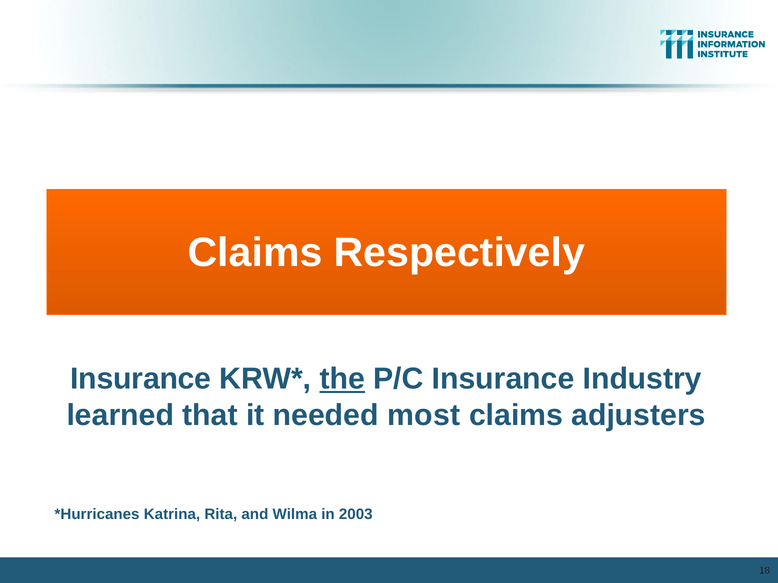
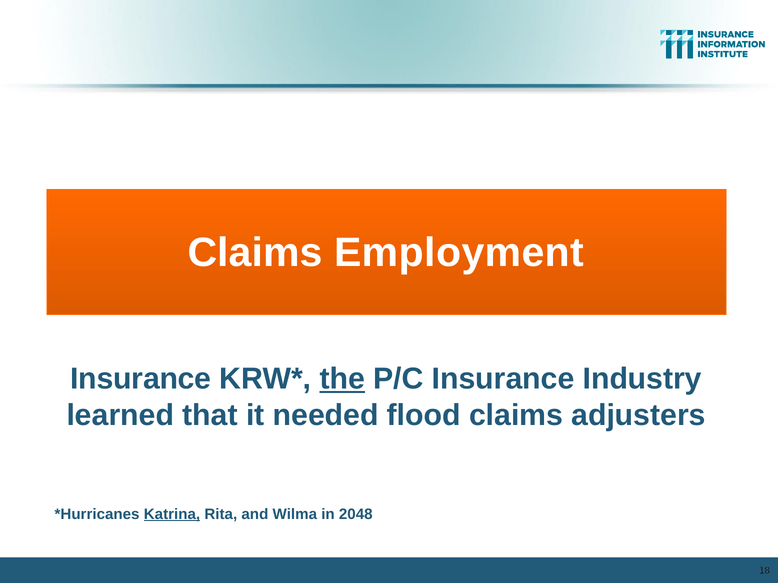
Respectively: Respectively -> Employment (459, 253)
most: most -> flood (424, 416)
Katrina underline: none -> present (172, 514)
2003: 2003 -> 2048 (356, 514)
